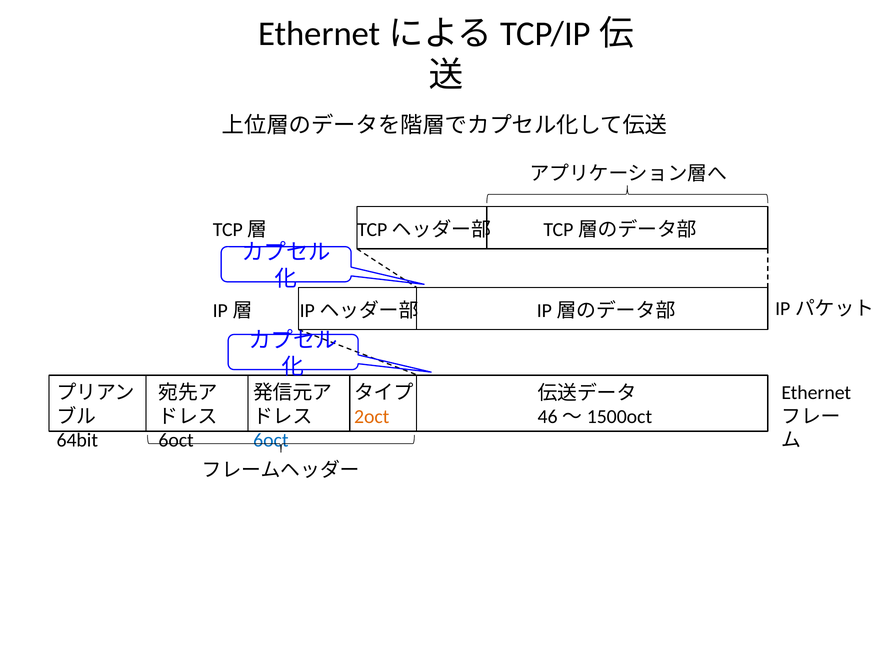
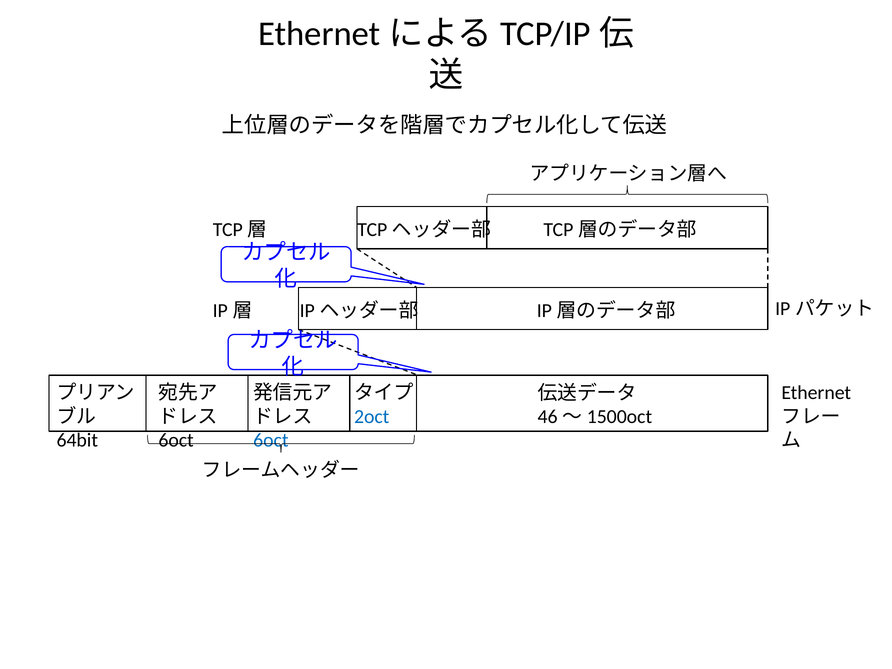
2oct colour: orange -> blue (372, 417)
